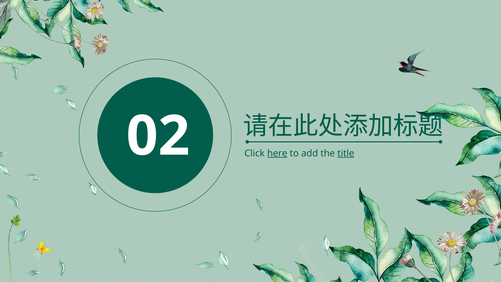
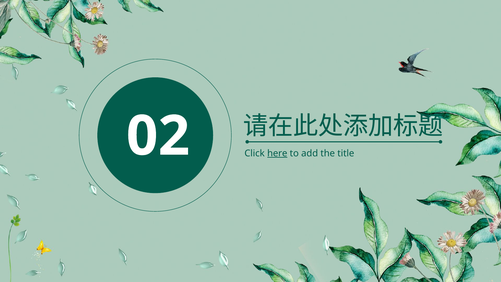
title underline: present -> none (346, 153)
